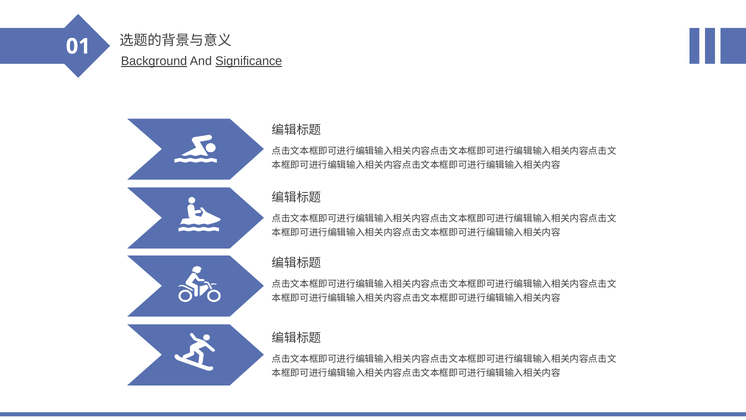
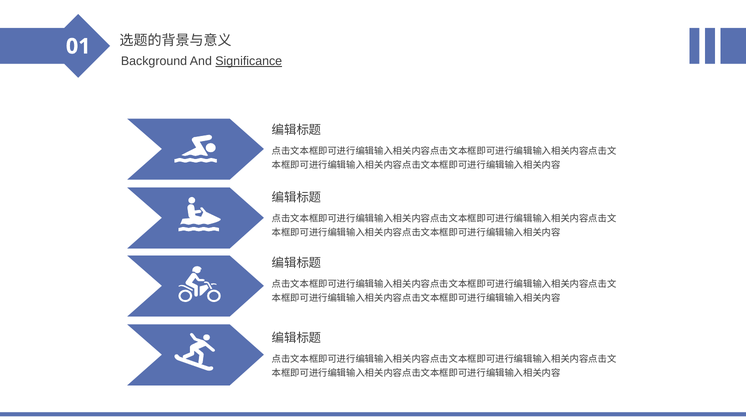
Background underline: present -> none (154, 61)
